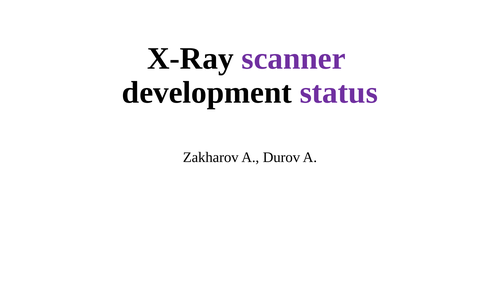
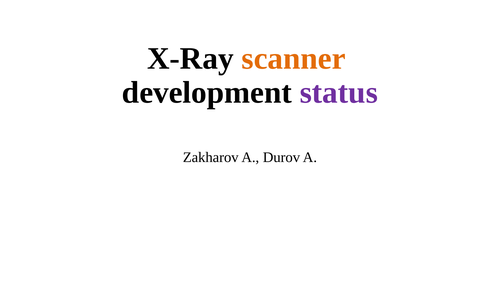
scanner colour: purple -> orange (294, 59)
